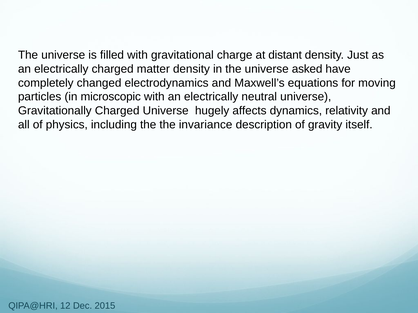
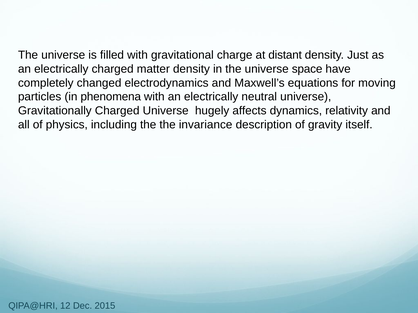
asked: asked -> space (307, 69)
microscopic: microscopic -> phenomena (111, 97)
